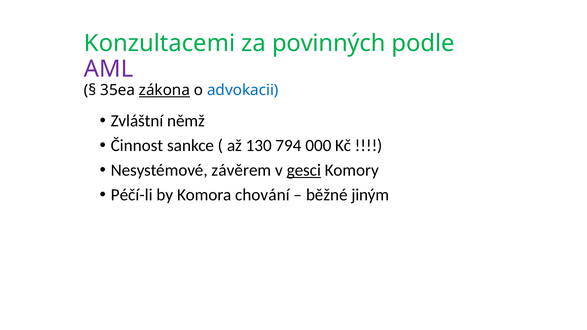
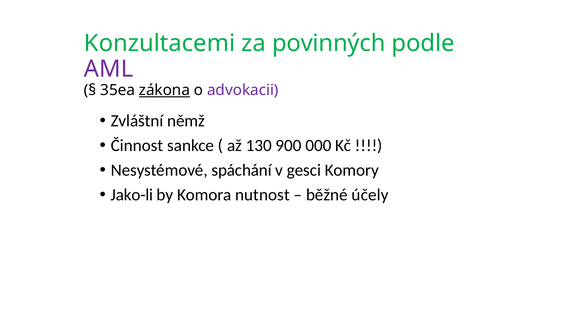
advokacii colour: blue -> purple (243, 90)
794: 794 -> 900 (289, 146)
závěrem: závěrem -> spáchání (242, 170)
gesci underline: present -> none (304, 170)
Péčí-li: Péčí-li -> Jako-li (132, 195)
chování: chování -> nutnost (262, 195)
jiným: jiným -> účely (370, 195)
